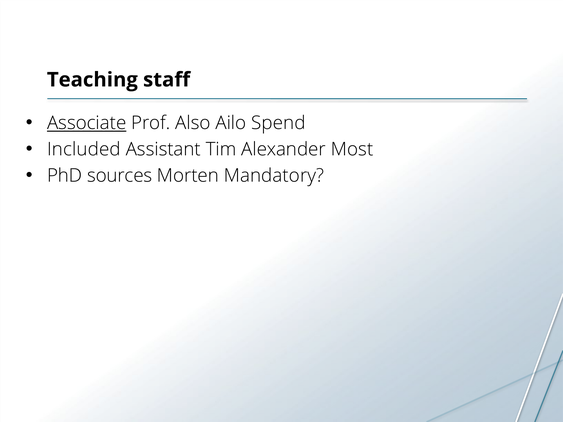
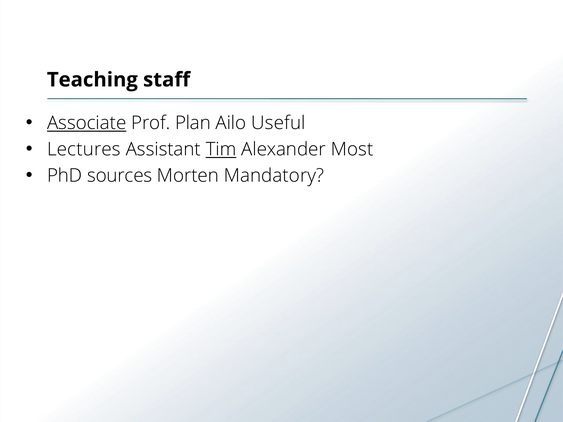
Also: Also -> Plan (193, 123)
Spend: Spend -> Useful (278, 123)
Included: Included -> Lectures (84, 149)
Tim underline: none -> present (221, 149)
